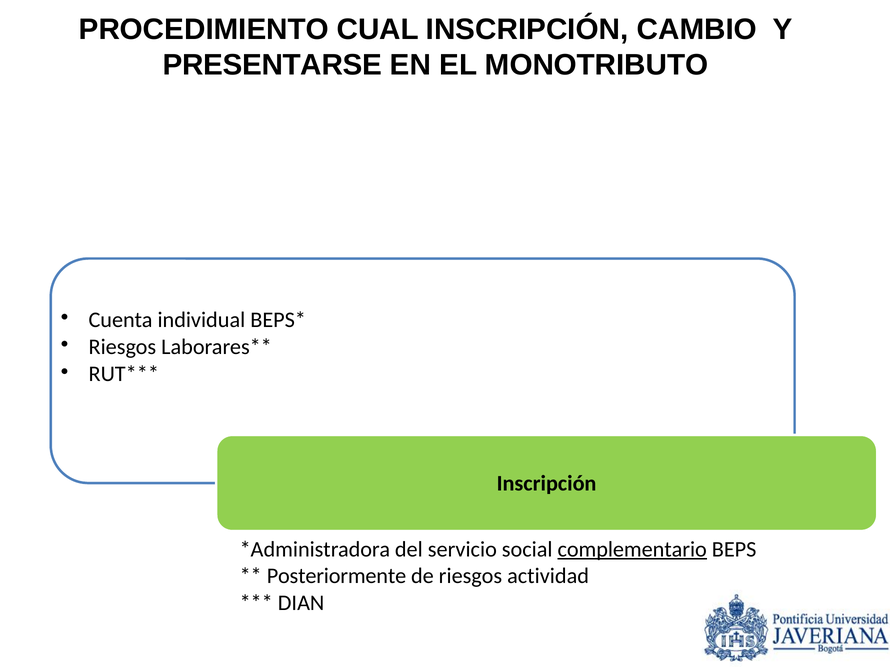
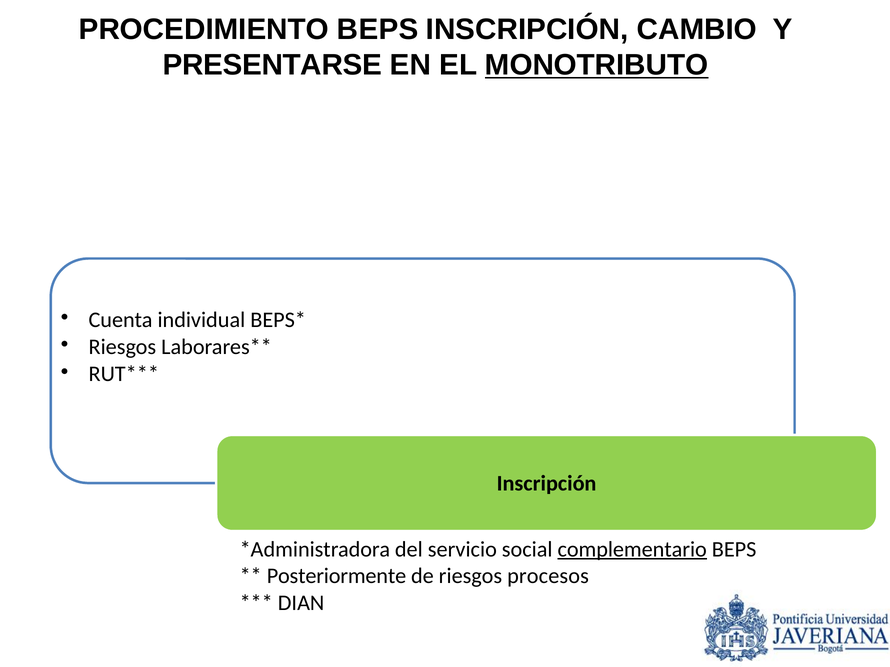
PROCEDIMIENTO CUAL: CUAL -> BEPS (378, 30)
MONOTRIBUTO underline: none -> present (597, 65)
actividad: actividad -> procesos (548, 576)
